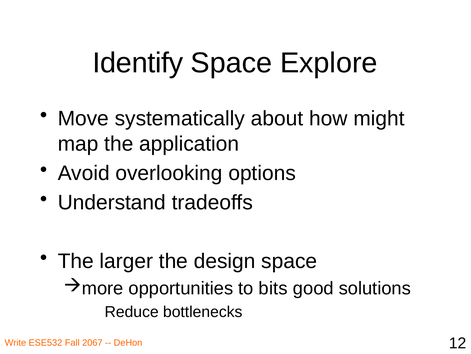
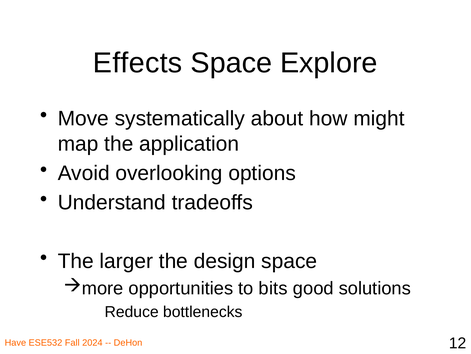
Identify: Identify -> Effects (138, 63)
Write: Write -> Have (15, 342)
2067: 2067 -> 2024 (92, 342)
